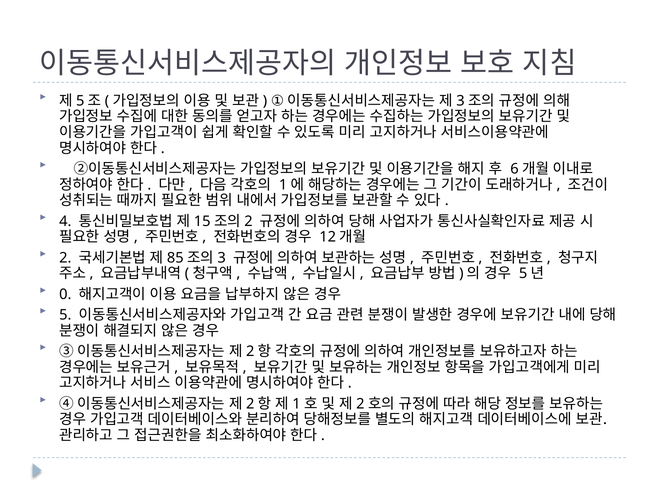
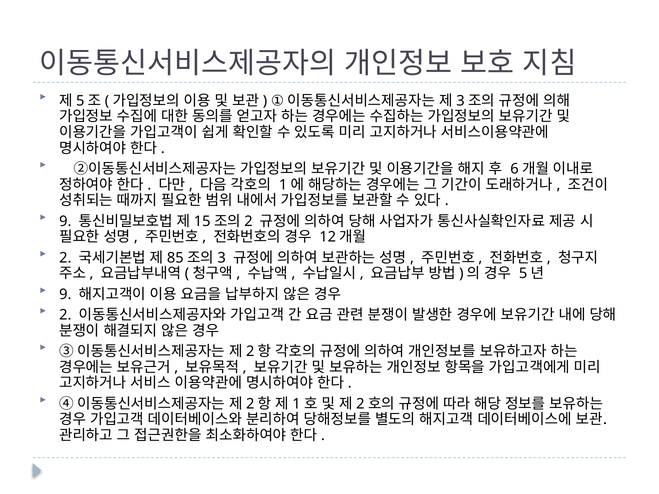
4: 4 -> 9 (65, 221)
0: 0 -> 9 (65, 294)
5: 5 -> 2 (65, 315)
